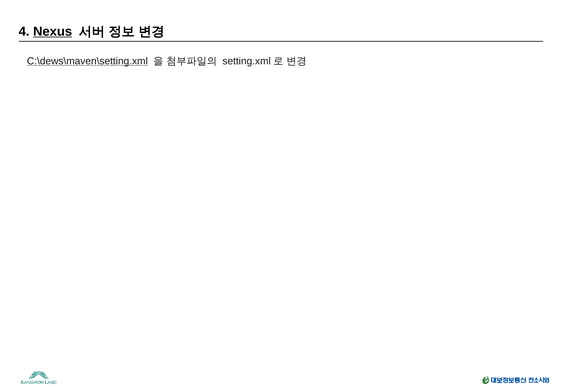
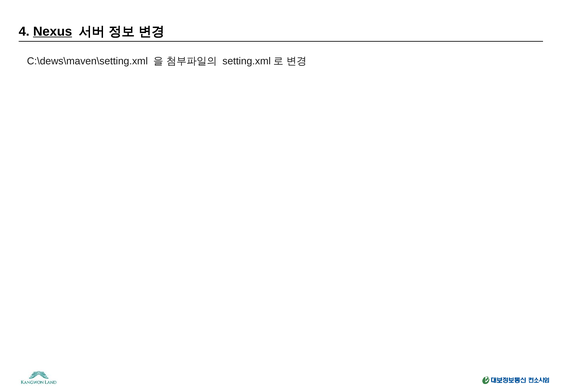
C:\dews\maven\setting.xml underline: present -> none (87, 61)
